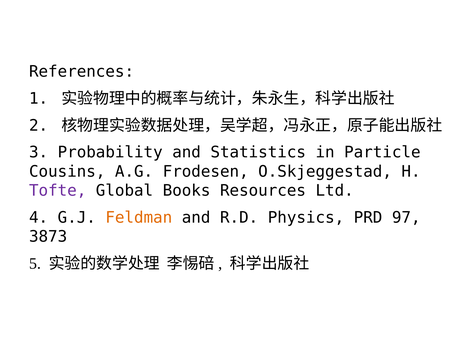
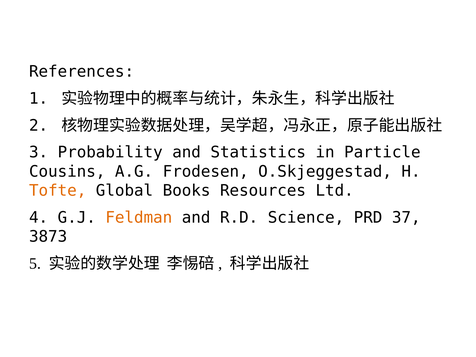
Tofte colour: purple -> orange (58, 190)
Physics: Physics -> Science (306, 217)
97: 97 -> 37 (406, 217)
